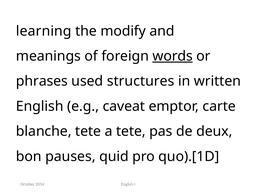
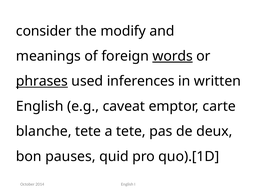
learning: learning -> consider (44, 31)
phrases underline: none -> present (42, 81)
structures: structures -> inferences (141, 81)
